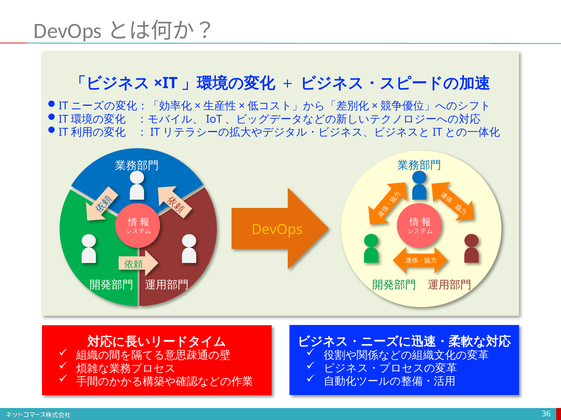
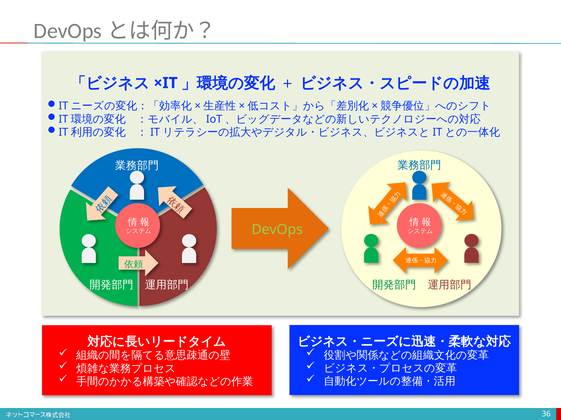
DevOps colour: yellow -> light green (277, 230)
